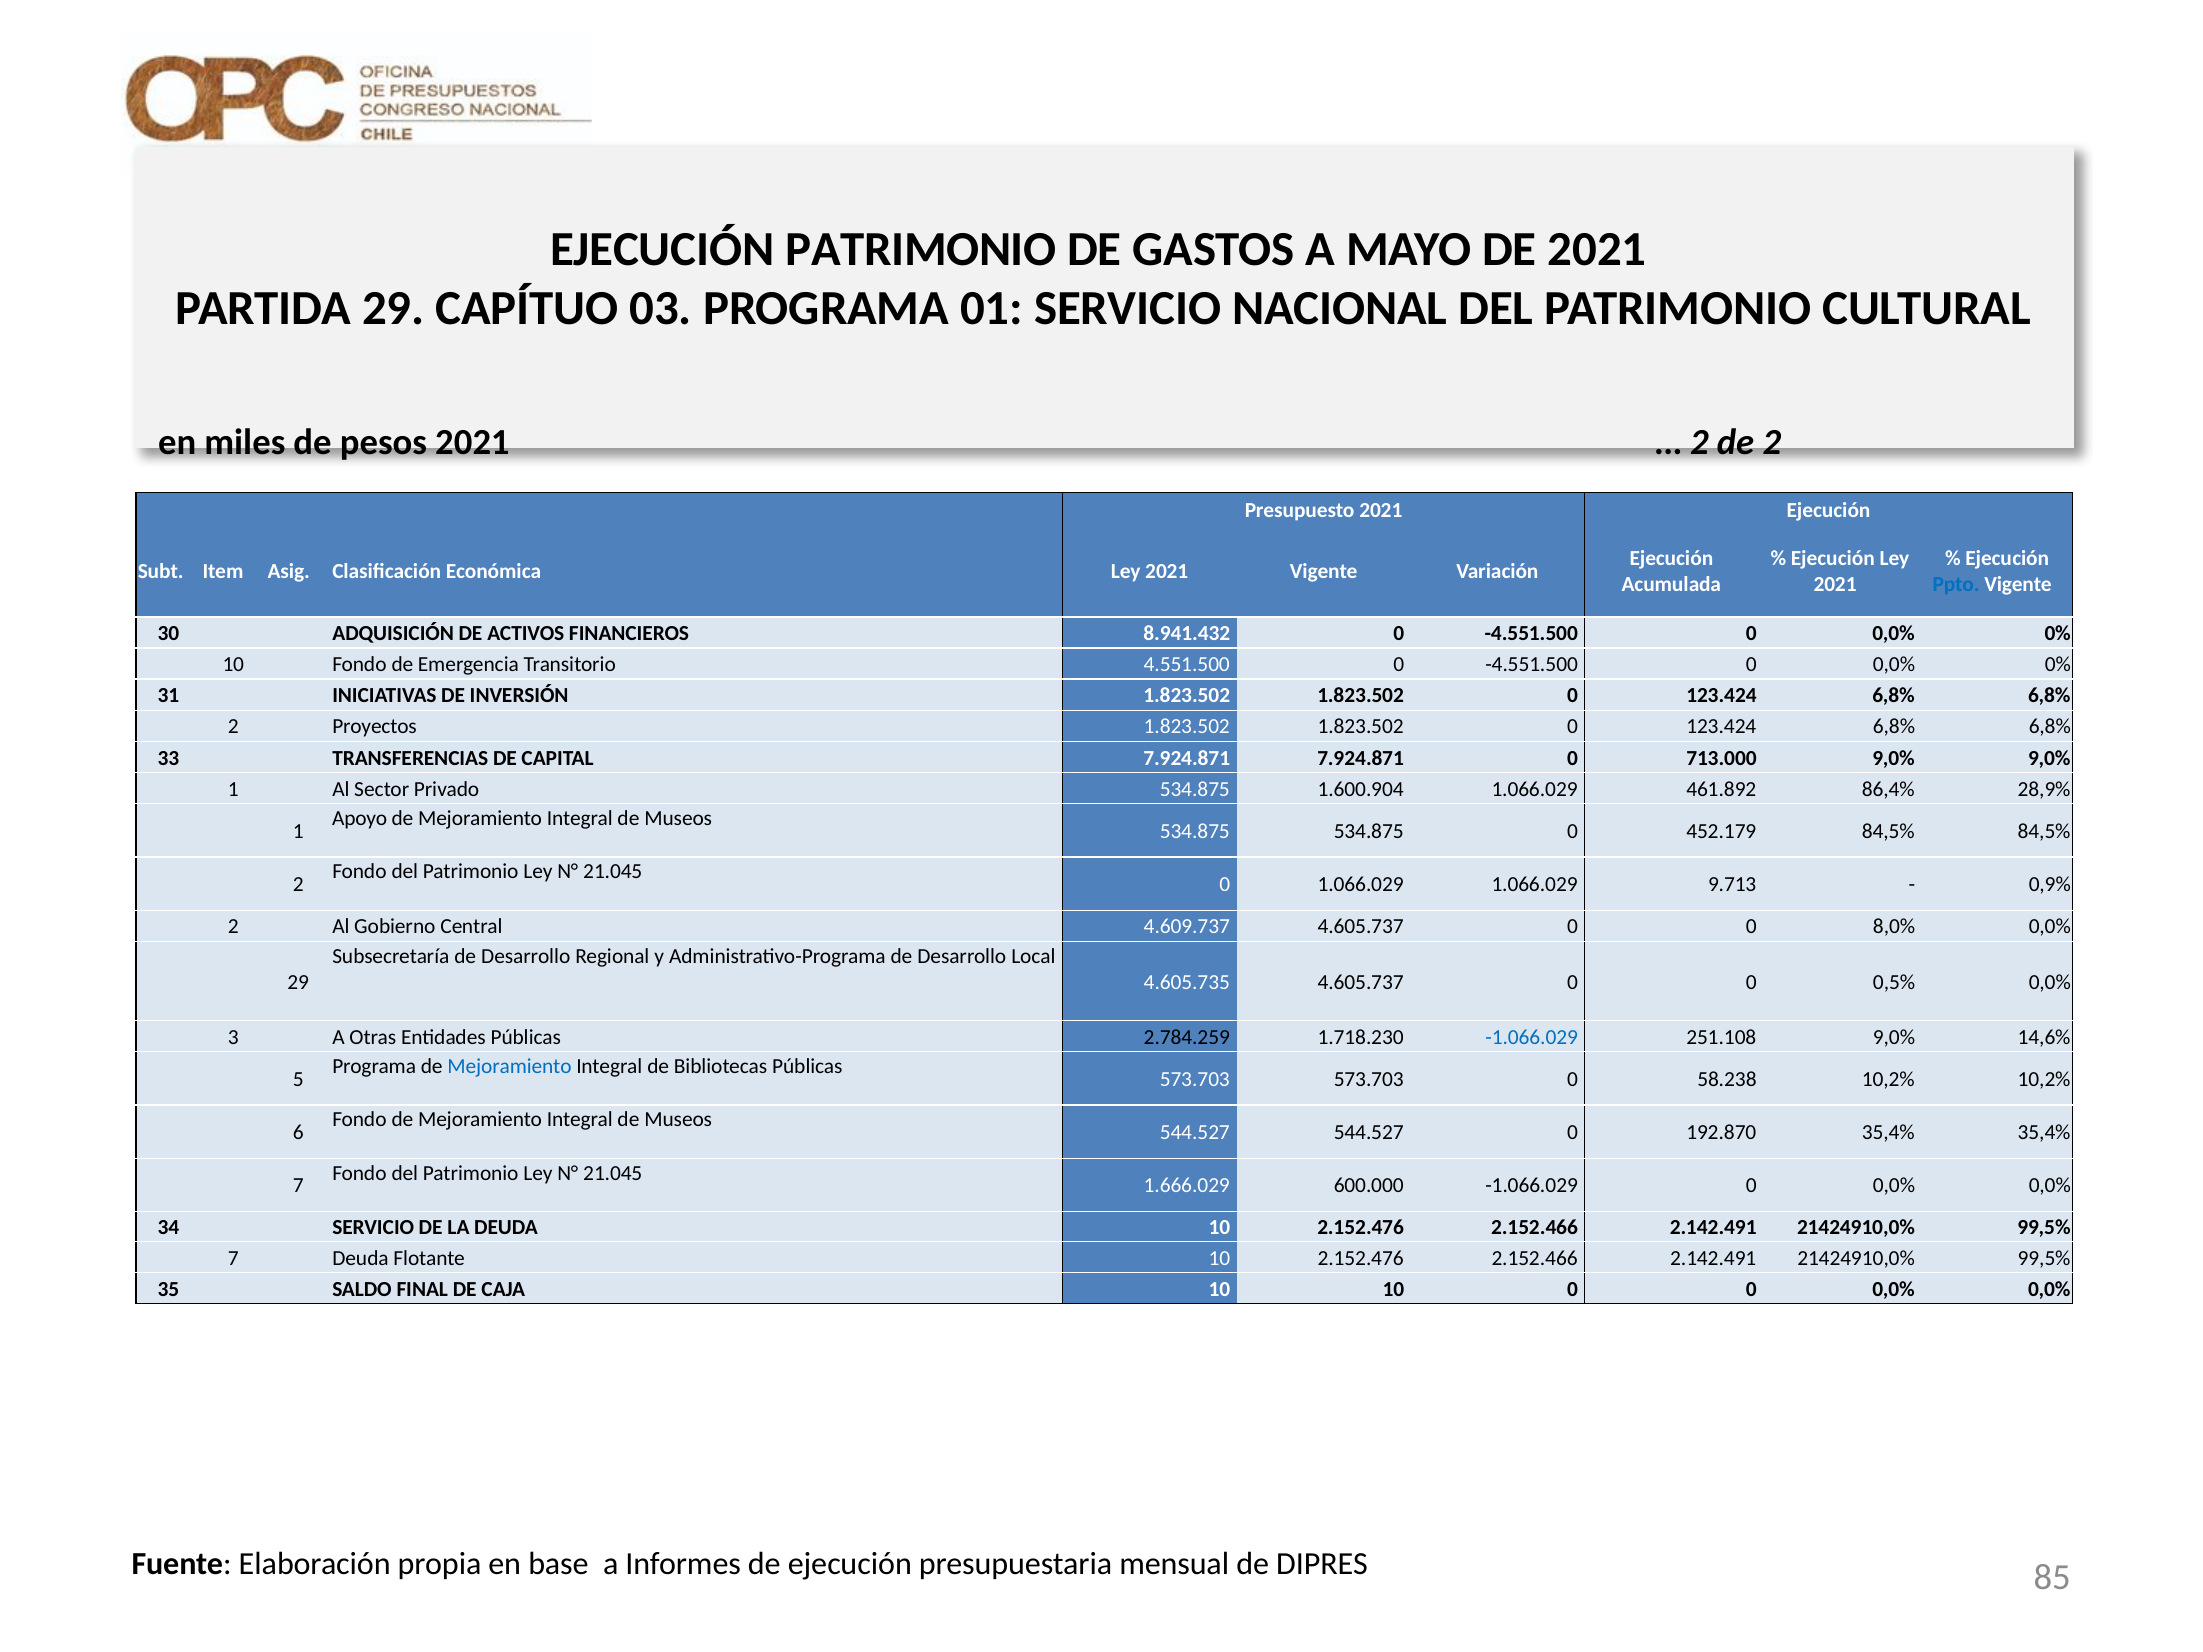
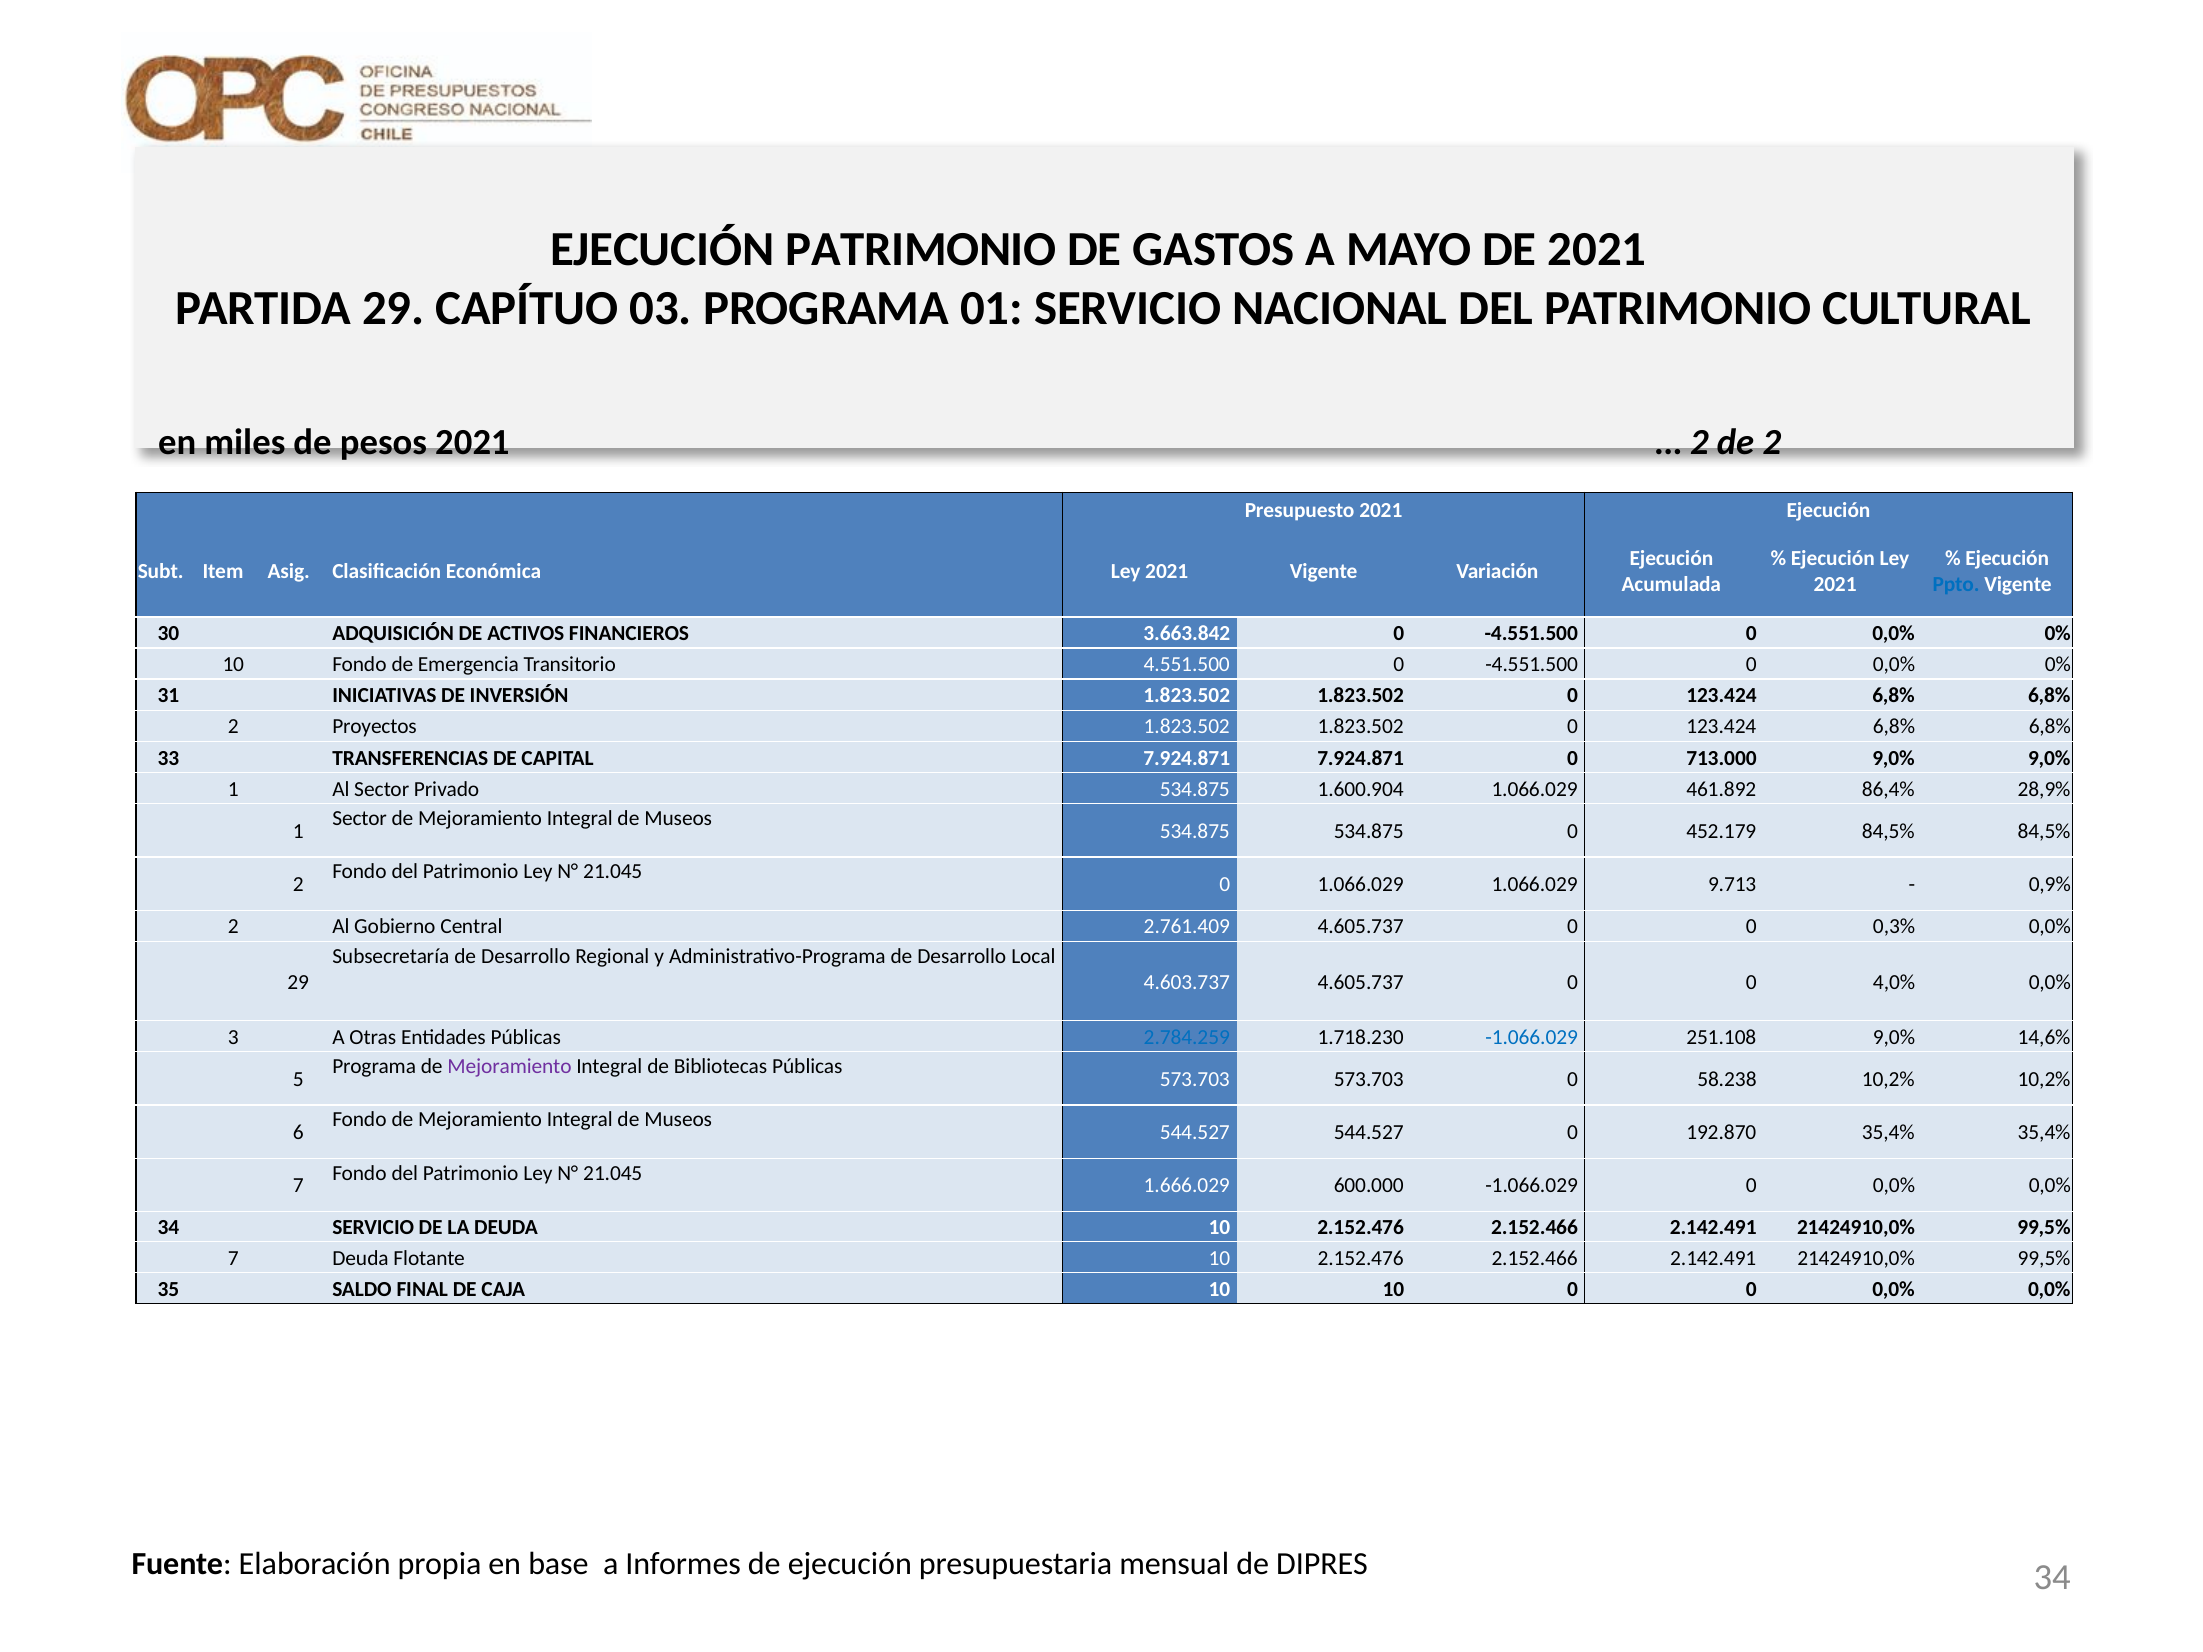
8.941.432: 8.941.432 -> 3.663.842 (1187, 634)
Apoyo: Apoyo -> Sector (360, 819)
4.609.737: 4.609.737 -> 2.761.409 (1187, 927)
8,0%: 8,0% -> 0,3% (1894, 927)
4.605.735: 4.605.735 -> 4.603.737 (1187, 982)
0,5%: 0,5% -> 4,0% (1894, 982)
2.784.259 colour: black -> blue (1187, 1037)
Mejoramiento colour: blue -> purple (510, 1067)
85: 85 -> 34 (2052, 1578)
